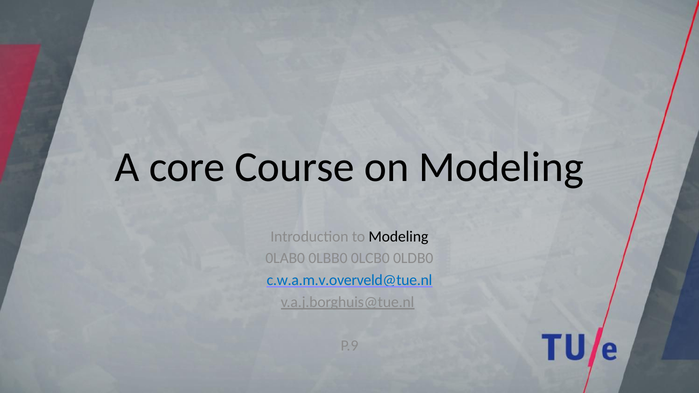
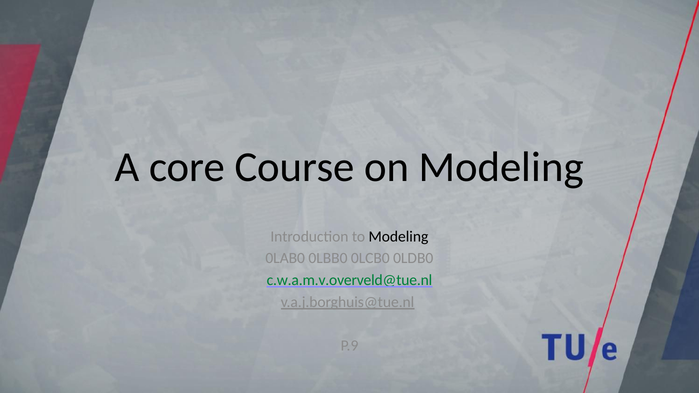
c.w.a.m.v.overveld@tue.nl colour: blue -> green (349, 280)
